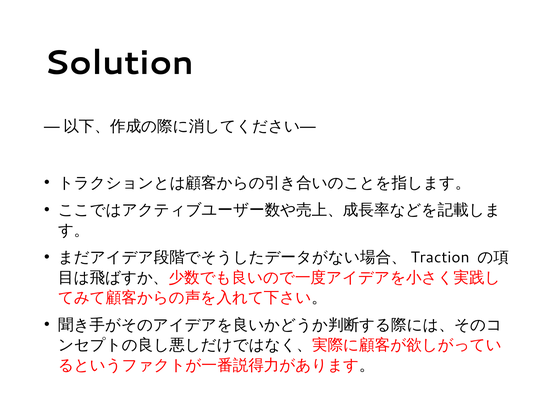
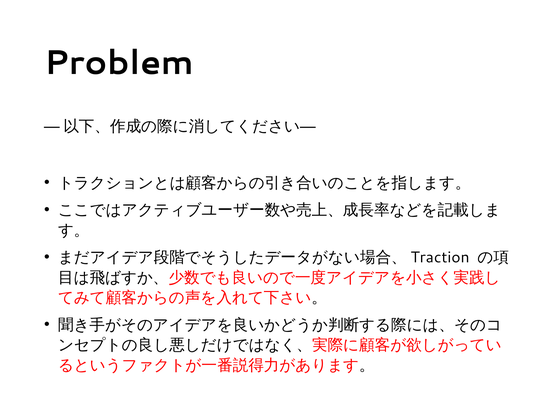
Solution: Solution -> Problem (119, 63)
